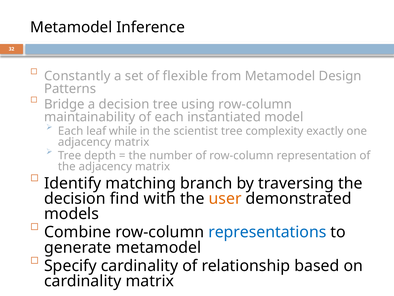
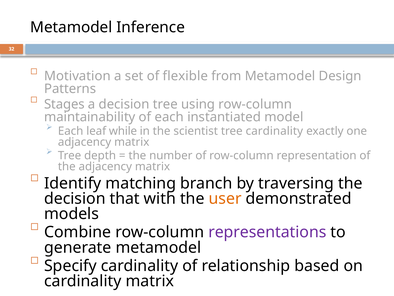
Constantly: Constantly -> Motivation (77, 76)
Bridge: Bridge -> Stages (64, 104)
tree complexity: complexity -> cardinality (274, 131)
find: find -> that (125, 198)
representations colour: blue -> purple (267, 232)
